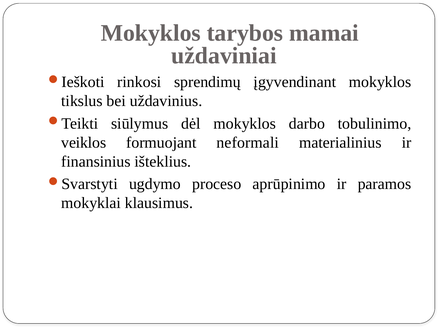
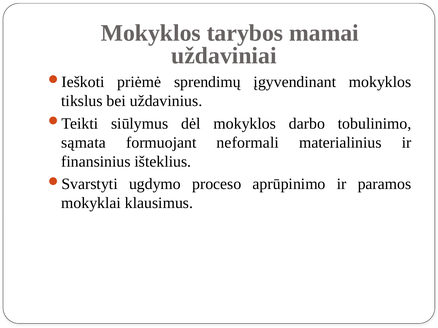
rinkosi: rinkosi -> priėmė (139, 82)
veiklos: veiklos -> sąmata (84, 143)
